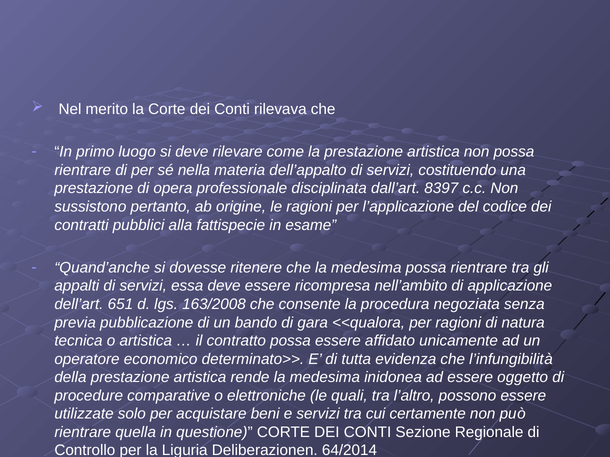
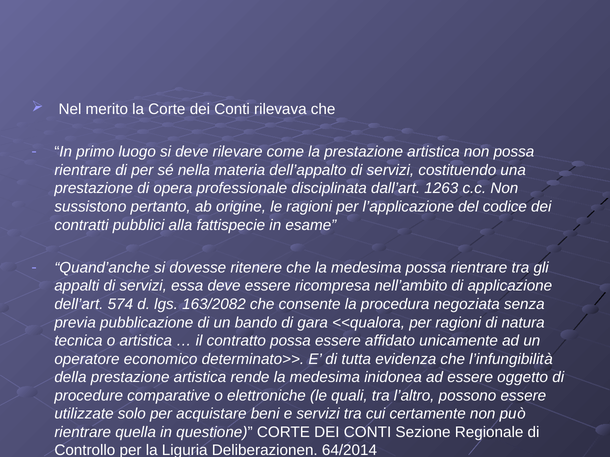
8397: 8397 -> 1263 (441, 189)
651: 651 -> 574 (120, 305)
163/2008: 163/2008 -> 163/2082 (214, 305)
